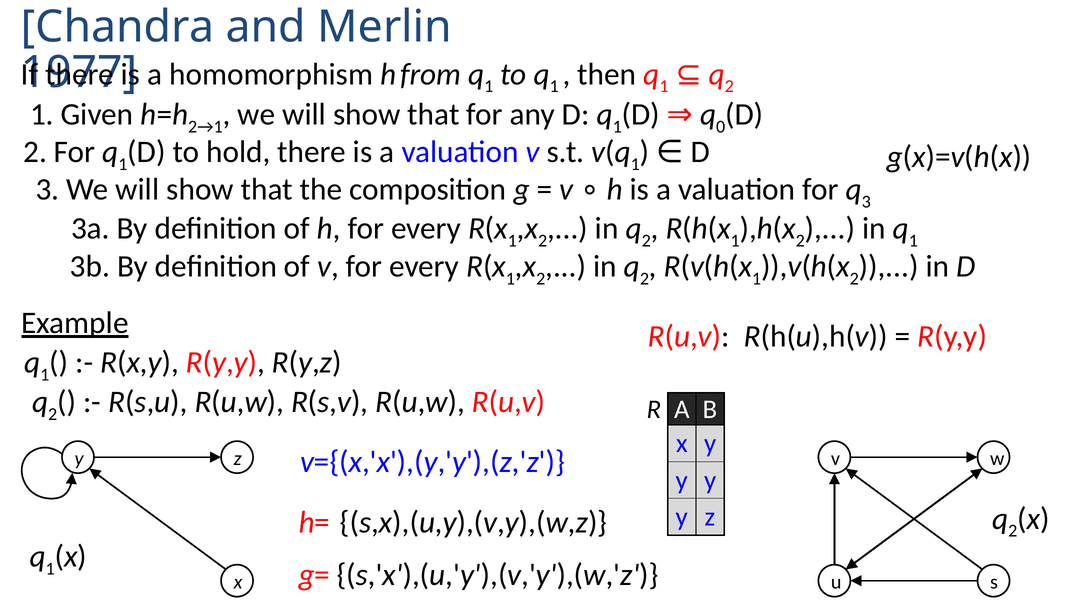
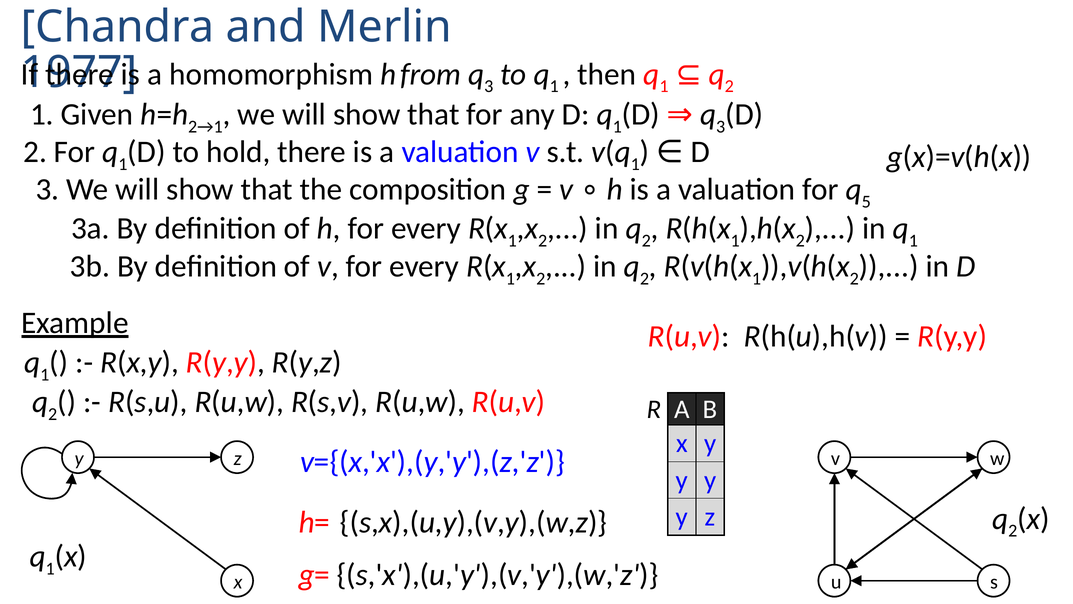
1: 1 -> 3 (489, 86)
0: 0 -> 3 (721, 127)
3: 3 -> 5 (866, 201)
